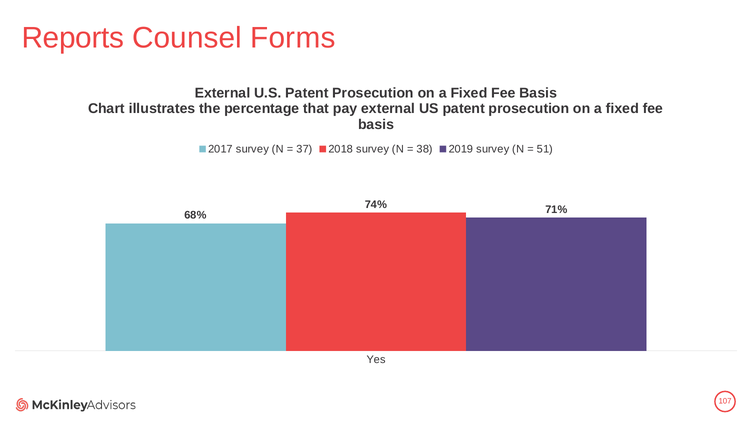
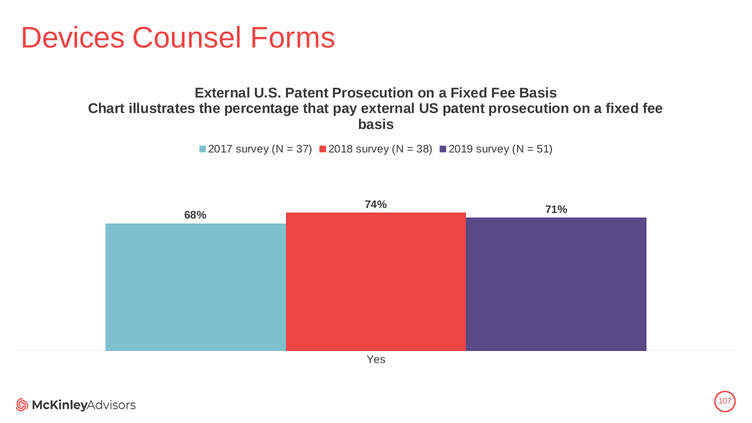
Reports: Reports -> Devices (73, 38)
